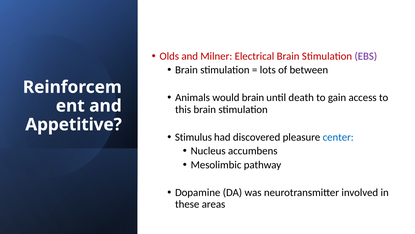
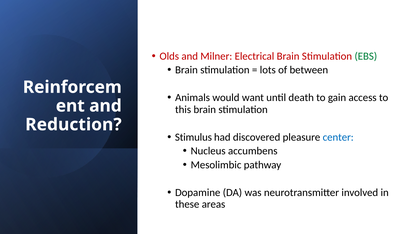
EBS colour: purple -> green (366, 56)
would brain: brain -> want (253, 98)
Appetitive: Appetitive -> Reduction (73, 124)
